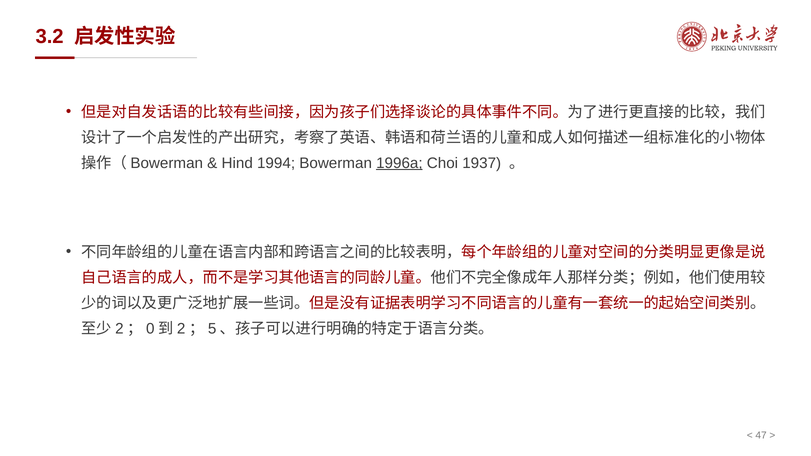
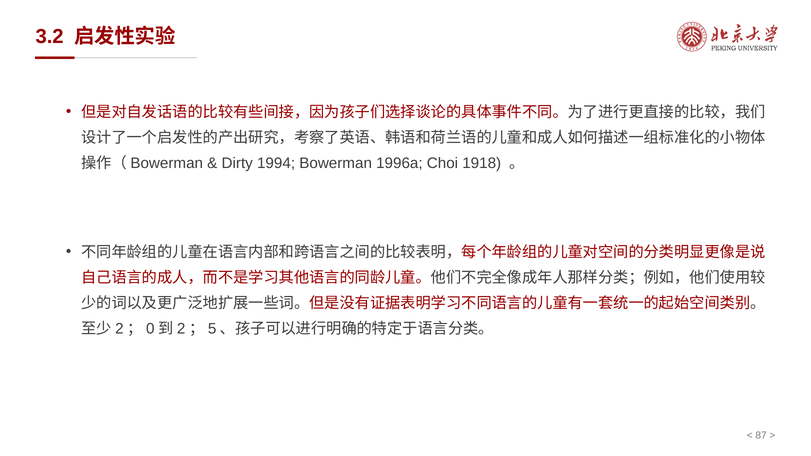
Hind: Hind -> Dirty (237, 163)
1996a underline: present -> none (399, 163)
1937: 1937 -> 1918 (482, 163)
47: 47 -> 87 (761, 436)
